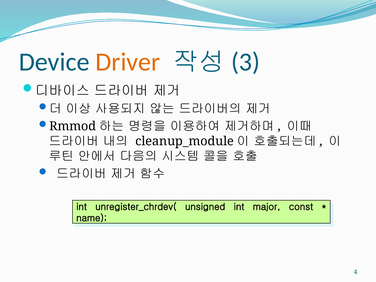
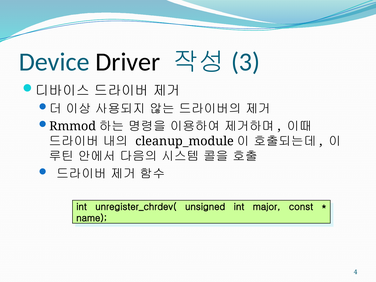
Driver colour: orange -> black (128, 62)
